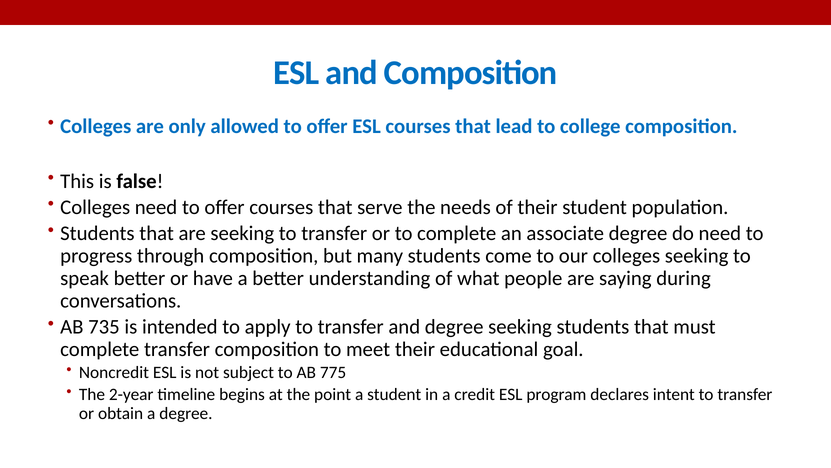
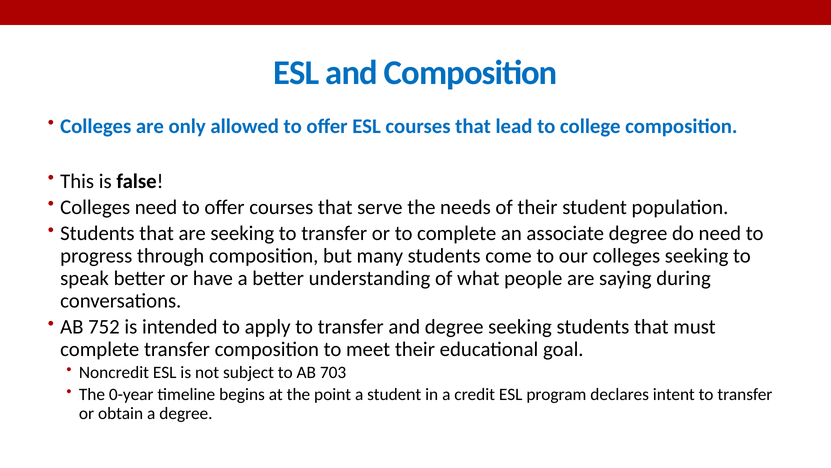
735: 735 -> 752 (104, 327)
775: 775 -> 703 (333, 372)
2-year: 2-year -> 0-year (131, 394)
